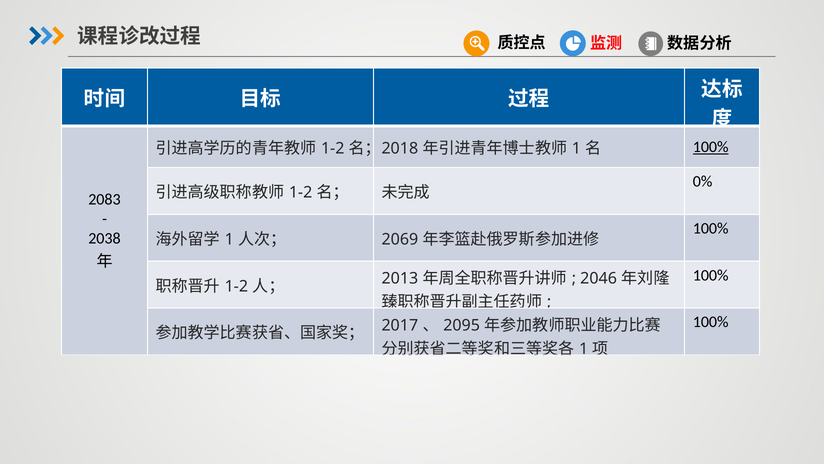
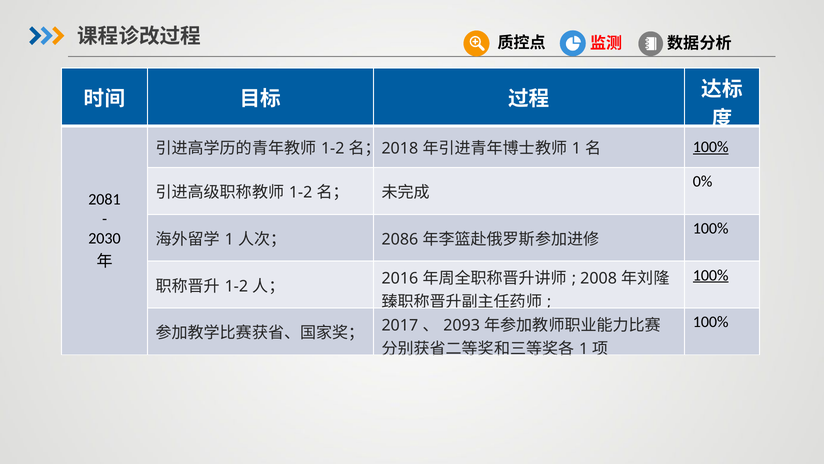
2083: 2083 -> 2081 (104, 199)
2038: 2038 -> 2030 (104, 238)
2069: 2069 -> 2086 (400, 239)
100% underline: none -> present (711, 275)
2013: 2013 -> 2016 (400, 278)
2046: 2046 -> 2008 (599, 278)
2095: 2095 -> 2093 (462, 325)
